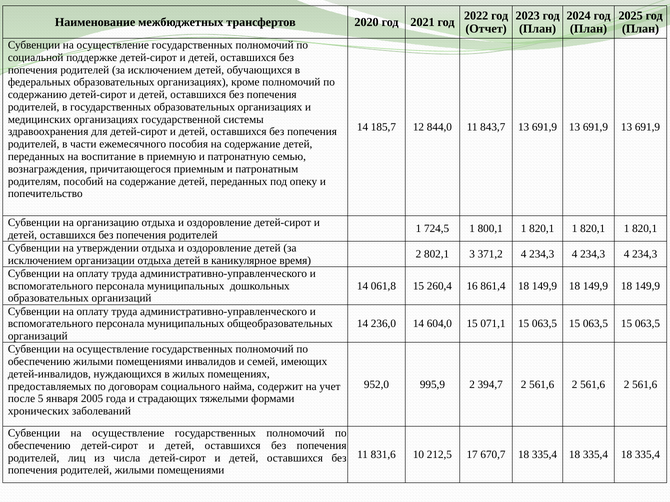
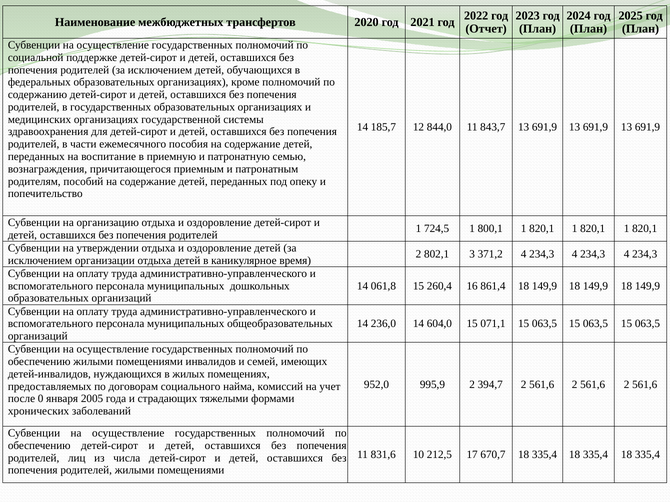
содержит: содержит -> комиссий (280, 387)
5: 5 -> 0 (41, 399)
